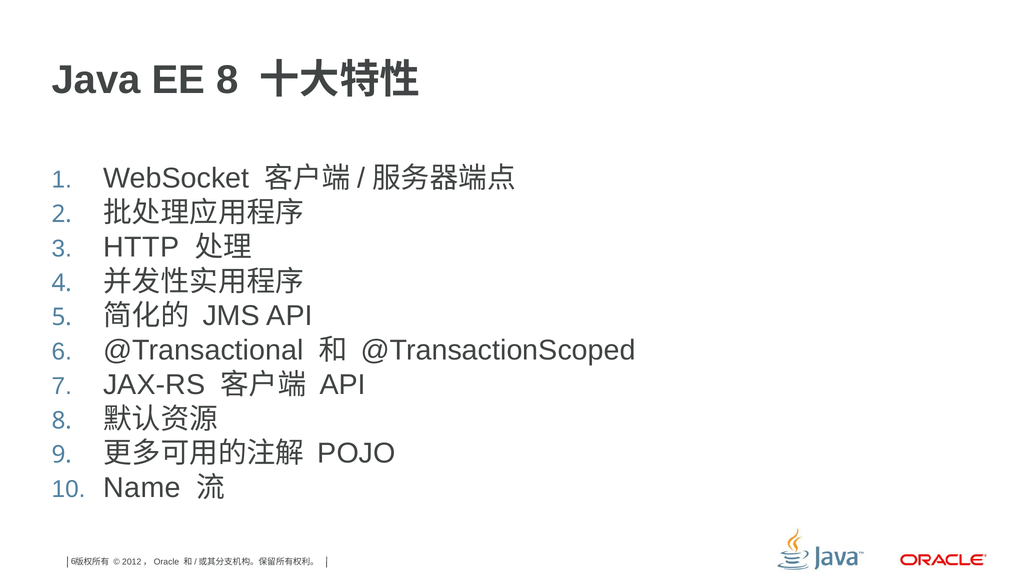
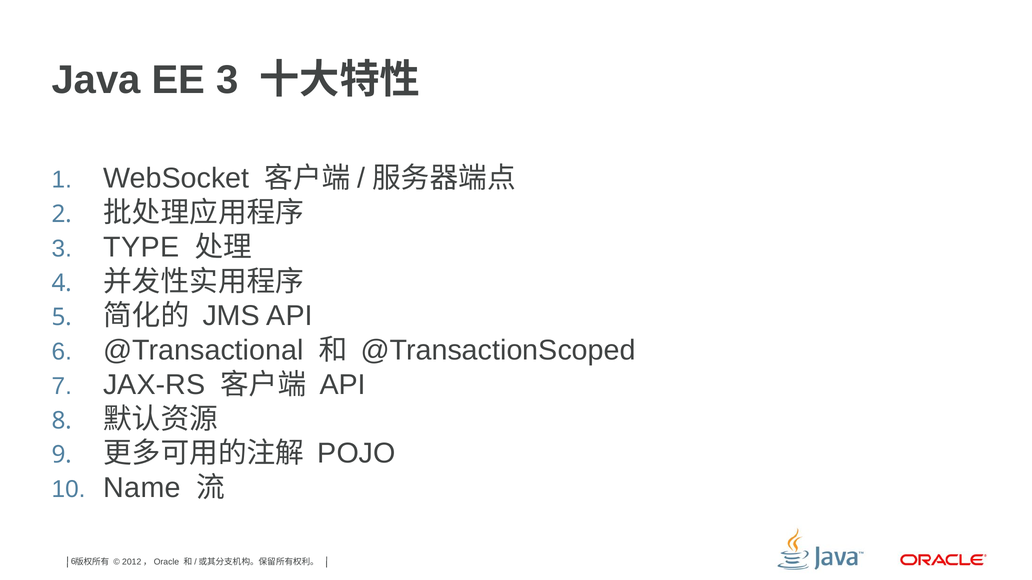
EE 8: 8 -> 3 (227, 80)
HTTP: HTTP -> TYPE (141, 247)
